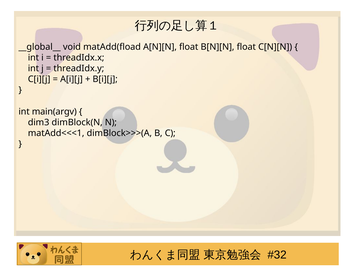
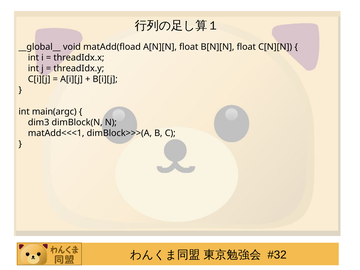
main(argv: main(argv -> main(argc (54, 112)
